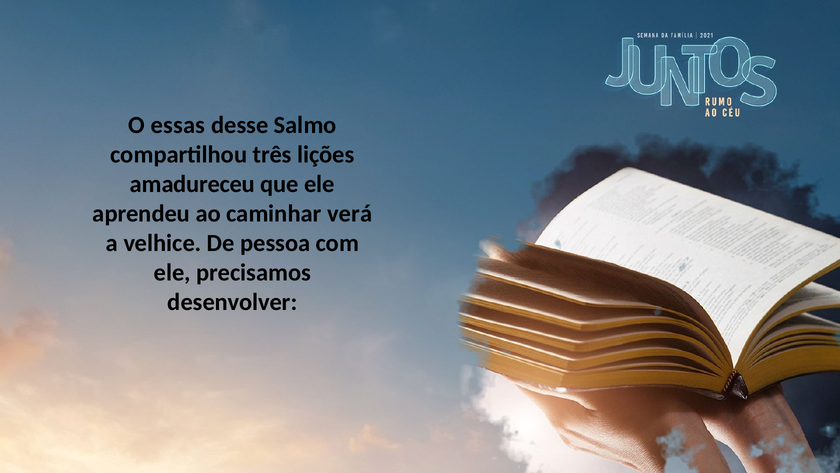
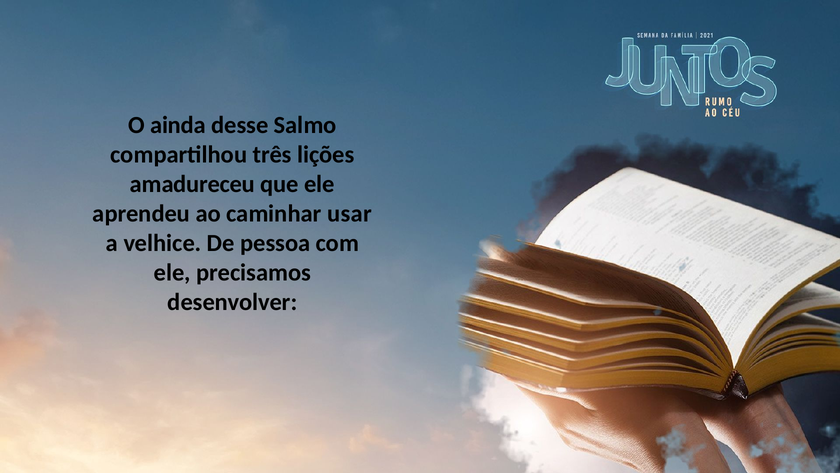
essas: essas -> ainda (178, 125)
verá: verá -> usar (350, 213)
